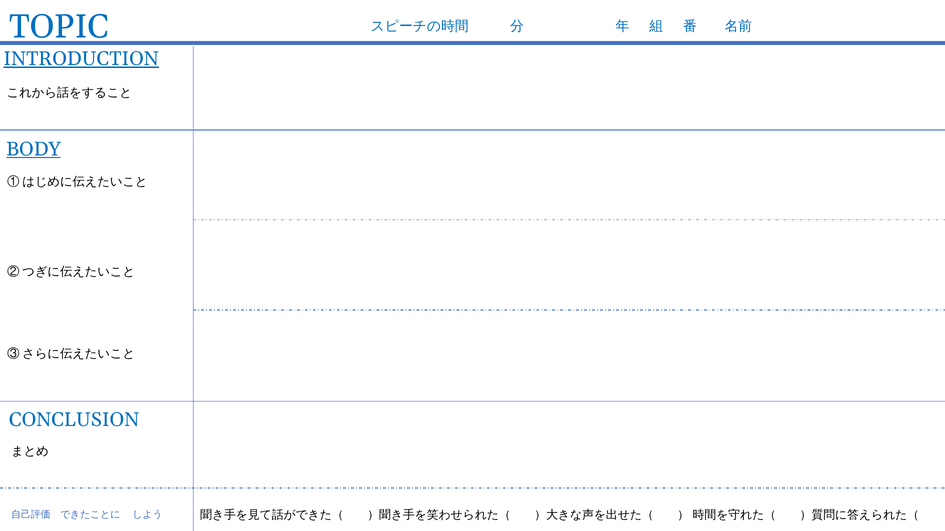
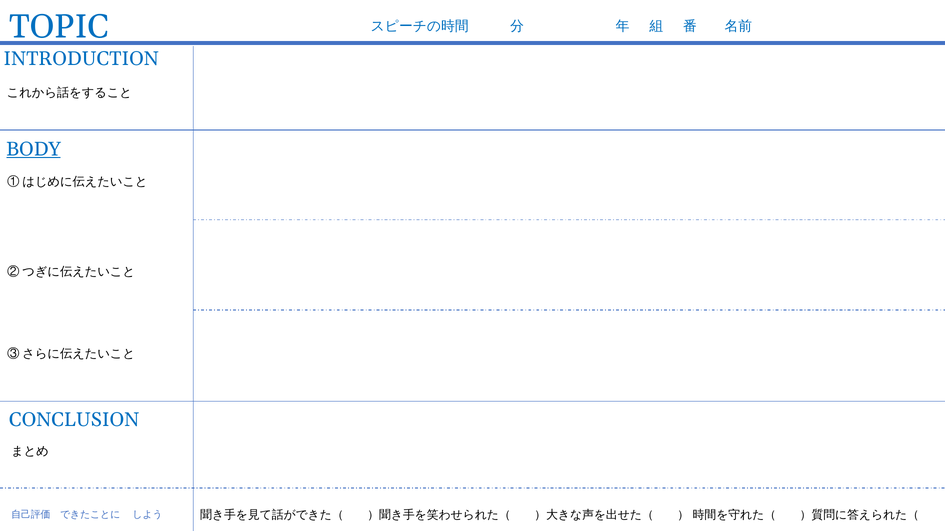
INTRODUCTION underline: present -> none (81, 59)
